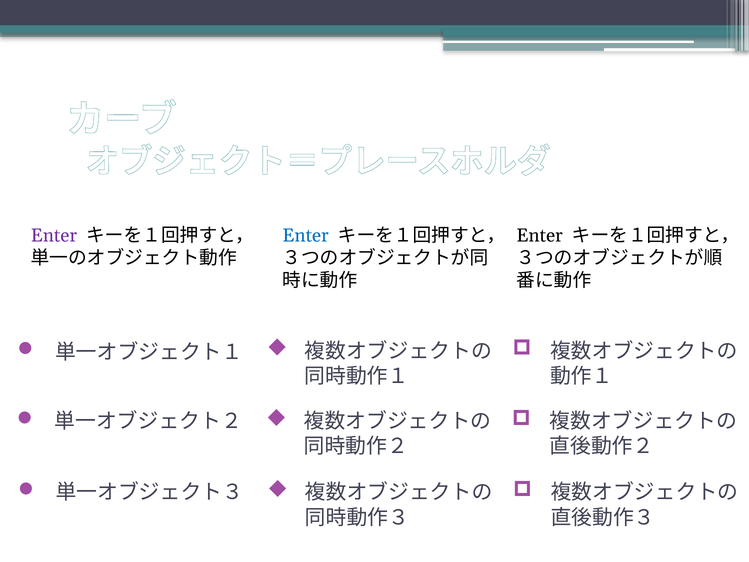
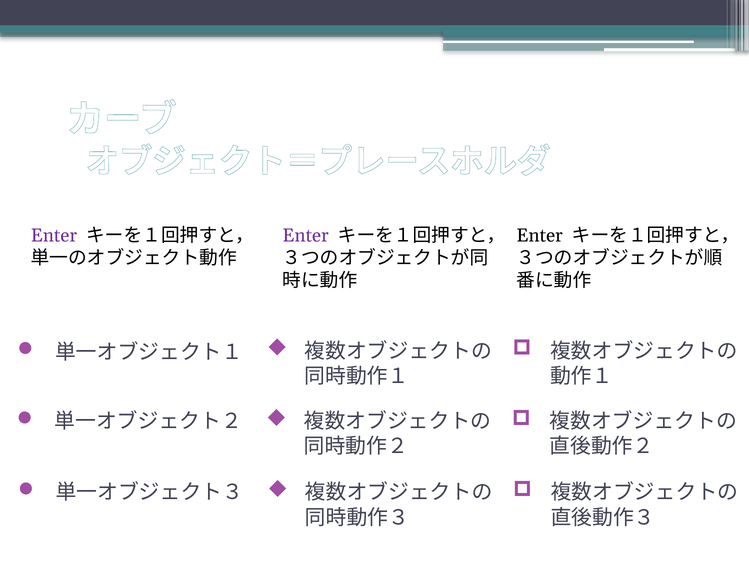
Enter colour: blue -> purple (306, 236)
